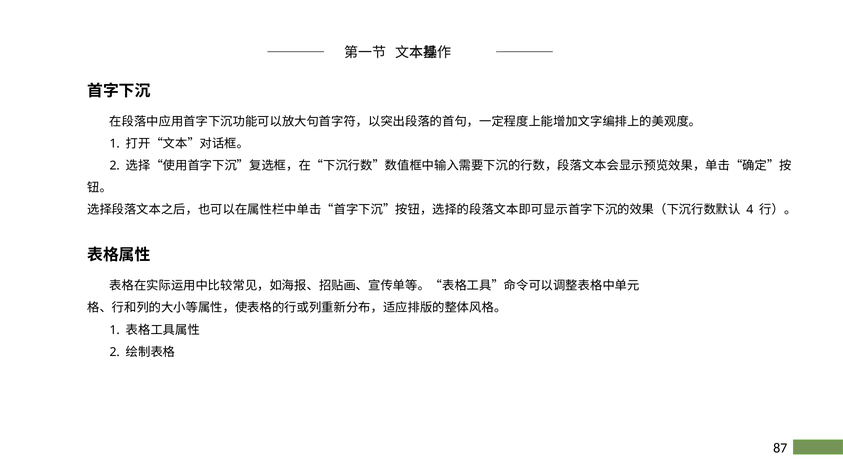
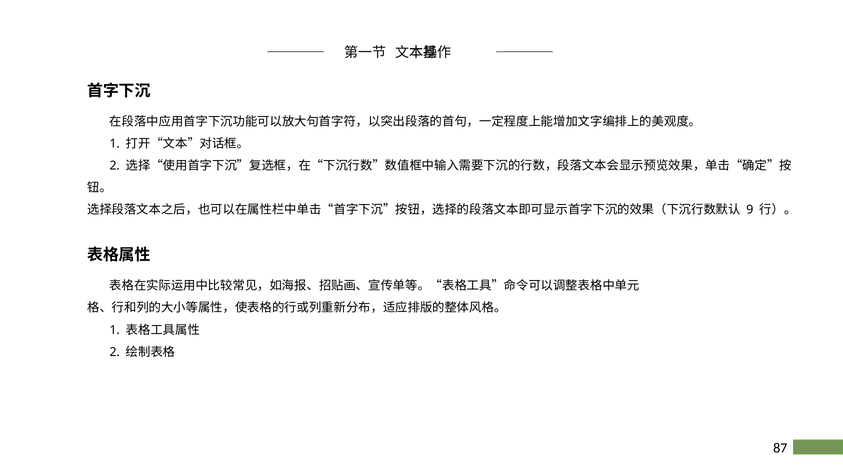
4: 4 -> 9 (750, 210)
